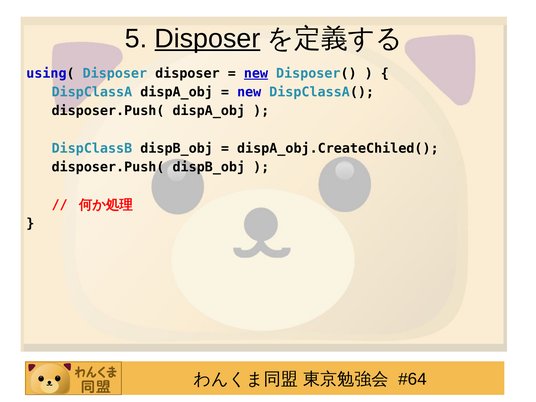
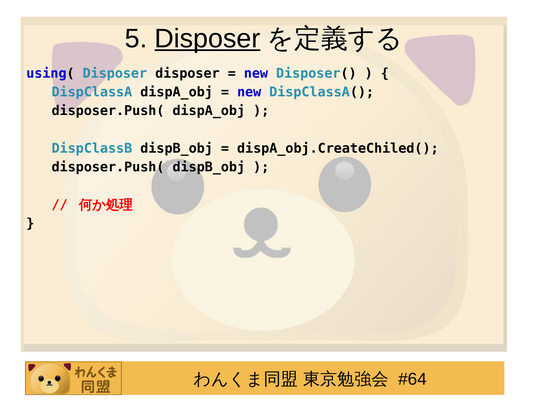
new underline: present -> none (256, 73)
